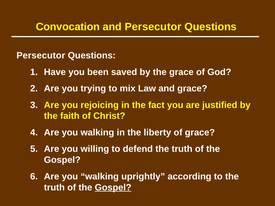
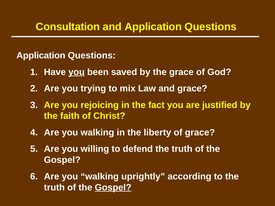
Convocation: Convocation -> Consultation (68, 27)
and Persecutor: Persecutor -> Application (153, 27)
Persecutor: Persecutor -> Application (41, 56)
you underline: none -> present (77, 72)
